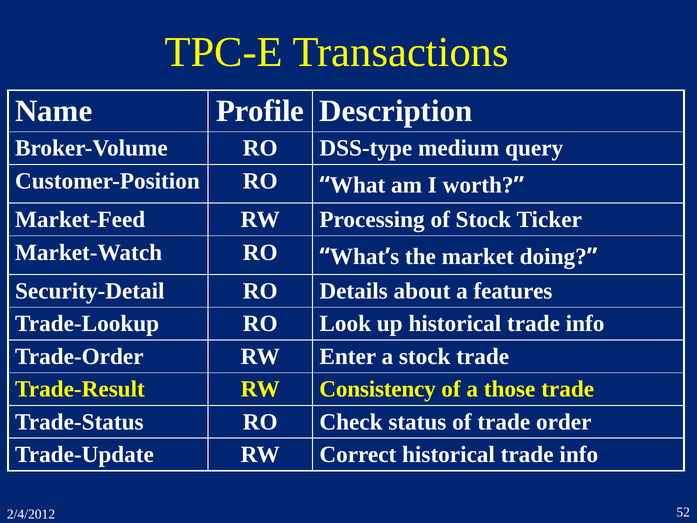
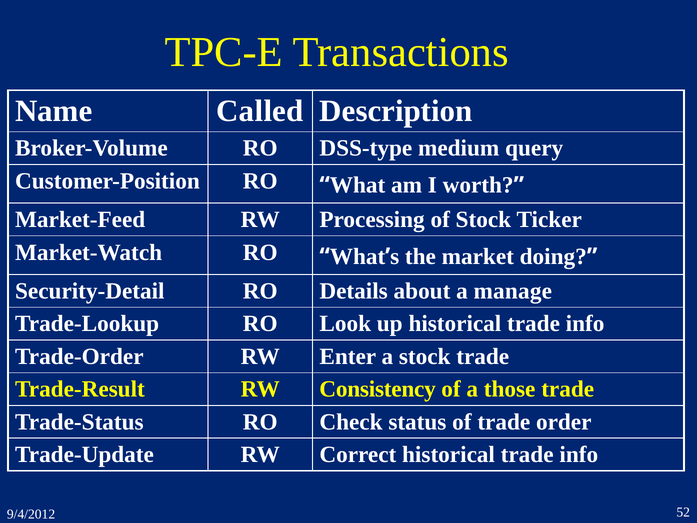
Profile: Profile -> Called (260, 111)
features: features -> manage (513, 291)
2/4/2012: 2/4/2012 -> 9/4/2012 (31, 514)
